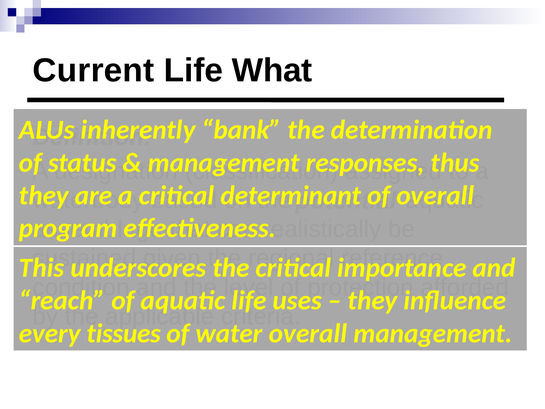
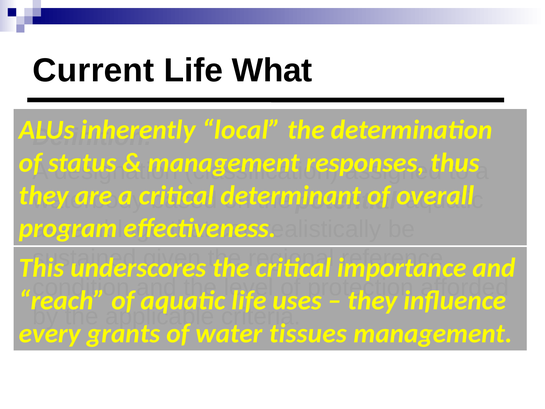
bank: bank -> local (241, 130)
tissues: tissues -> grants (124, 333)
water overall: overall -> tissues (308, 333)
